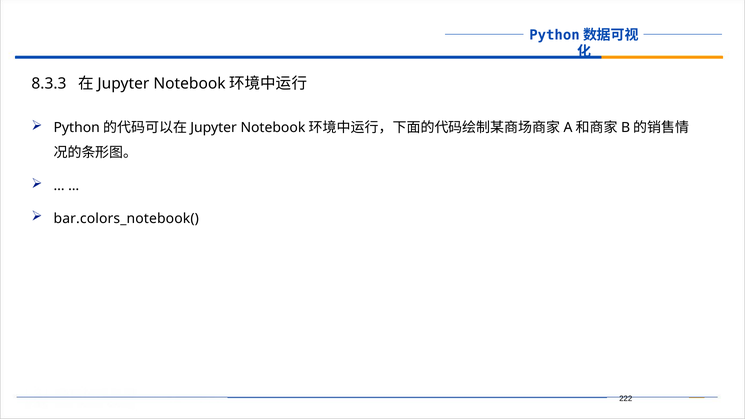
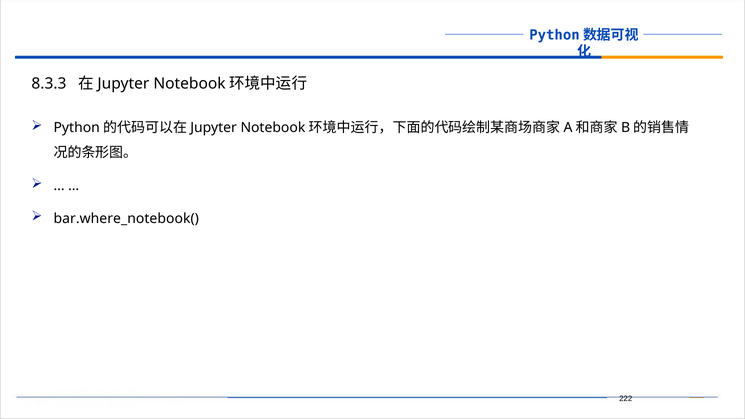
bar.colors_notebook(: bar.colors_notebook( -> bar.where_notebook( (126, 219)
